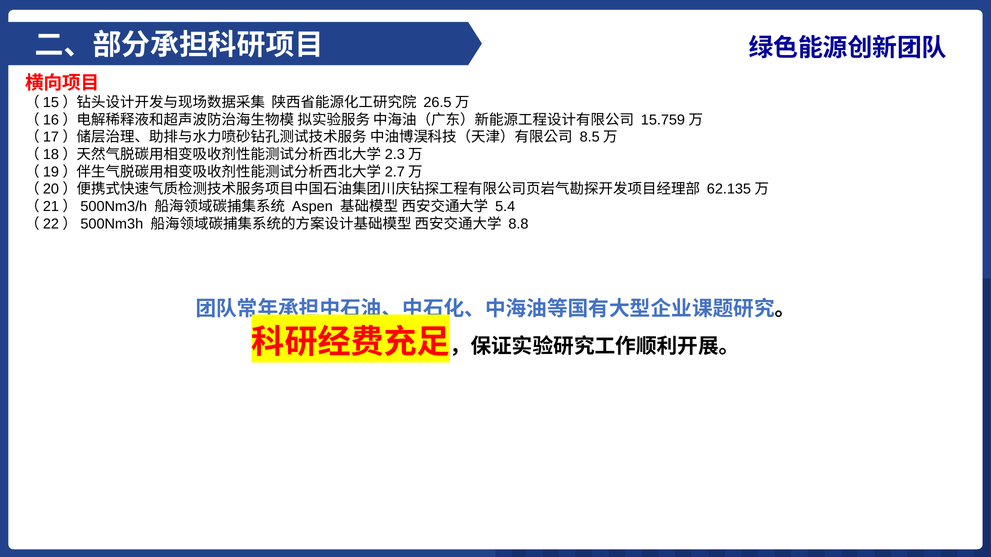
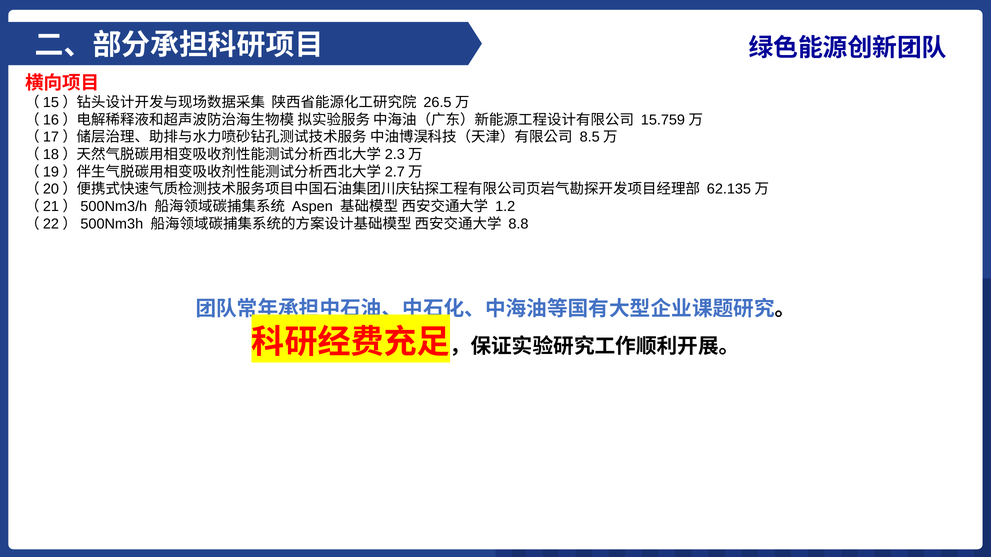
5.4: 5.4 -> 1.2 (505, 207)
